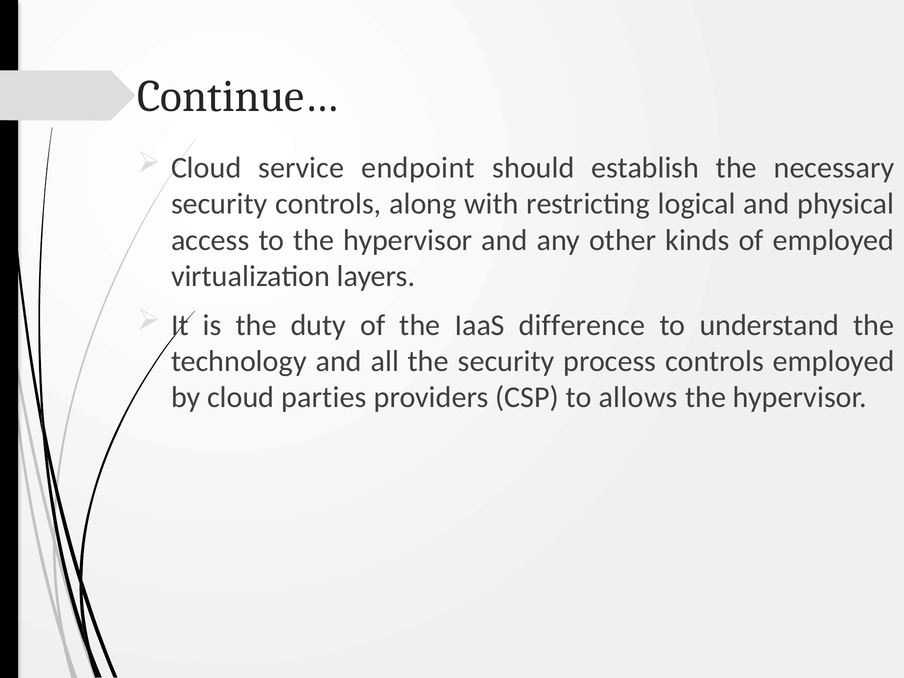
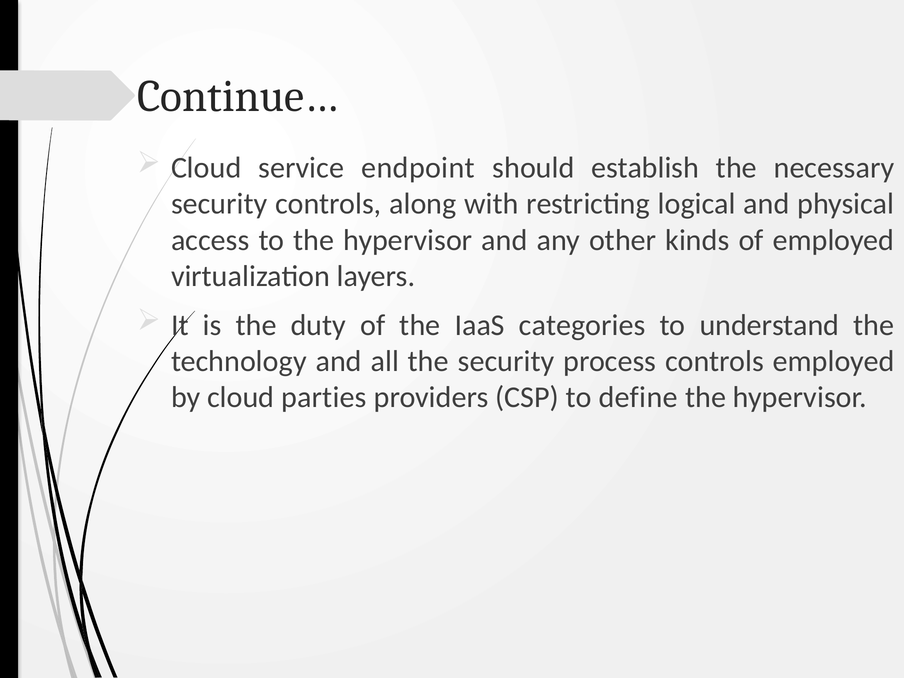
difference: difference -> categories (582, 325)
allows: allows -> define (638, 397)
